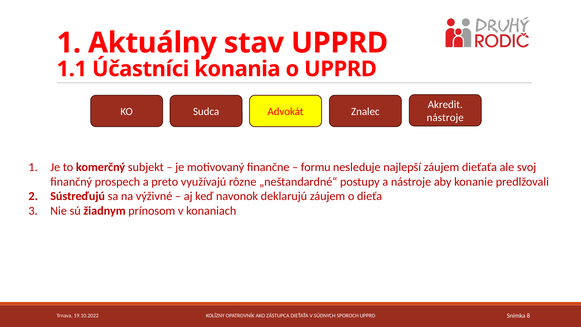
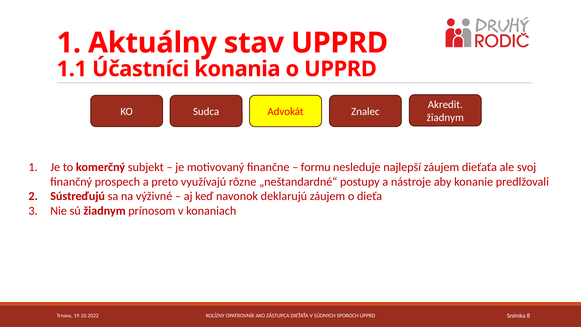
nástroje: nástroje -> žiadnym (445, 118)
